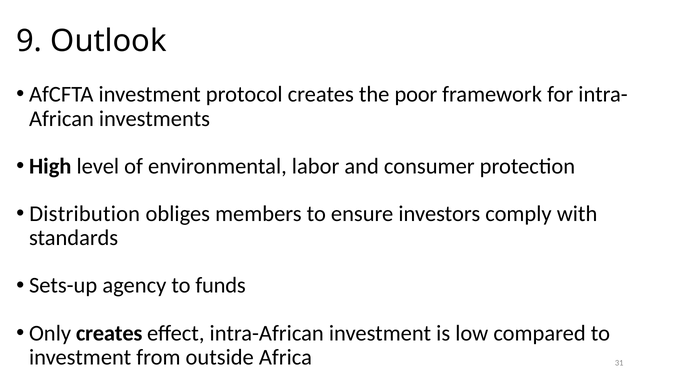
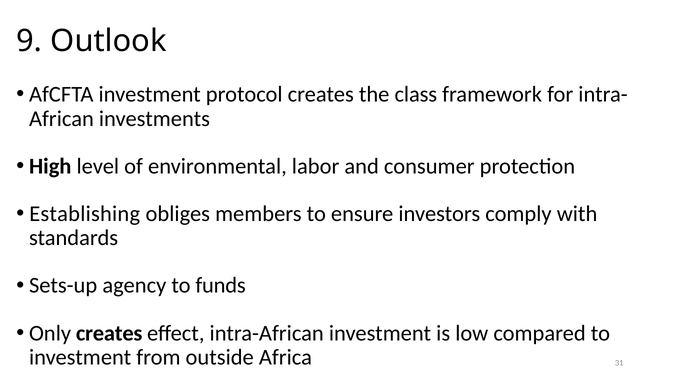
poor: poor -> class (416, 94)
Distribution: Distribution -> Establishing (85, 213)
